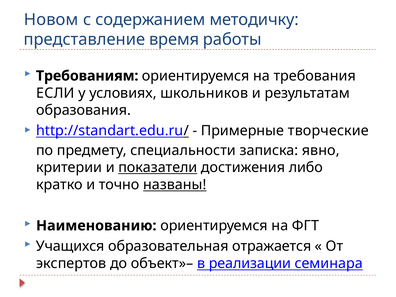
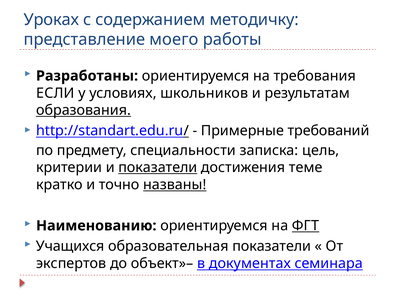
Новом: Новом -> Уроках (51, 20)
время: время -> моего (174, 39)
Требованиям: Требованиям -> Разработаны (87, 76)
образования underline: none -> present (83, 110)
творческие: творческие -> требований (329, 131)
явно: явно -> цель (321, 150)
либо: либо -> теме (306, 167)
ФГТ underline: none -> present (305, 226)
образовательная отражается: отражается -> показатели (272, 246)
реализации: реализации -> документах (250, 263)
